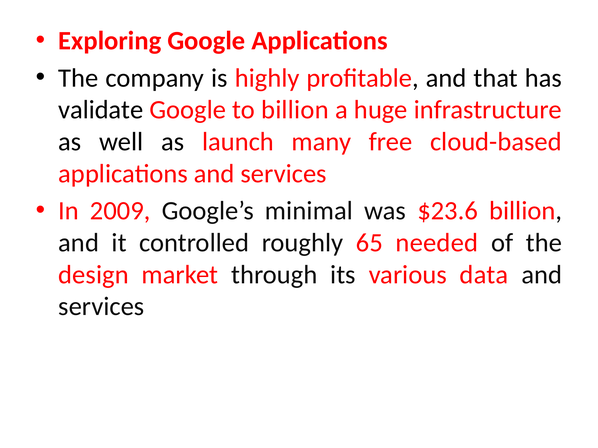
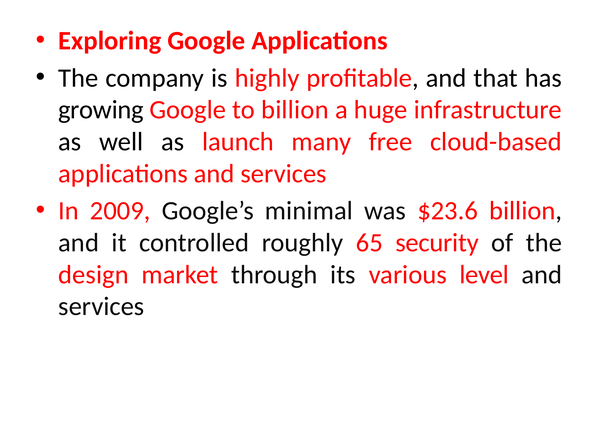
validate: validate -> growing (101, 110)
needed: needed -> security (437, 243)
data: data -> level (484, 275)
